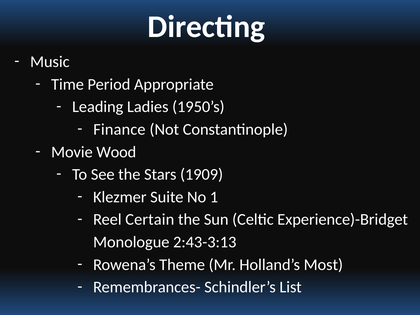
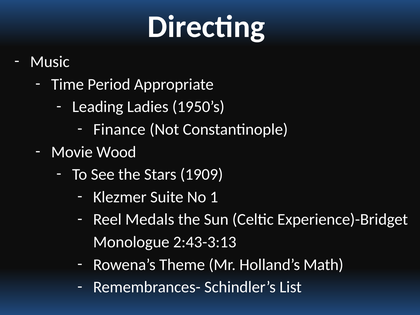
Certain: Certain -> Medals (150, 220)
Most: Most -> Math (323, 265)
